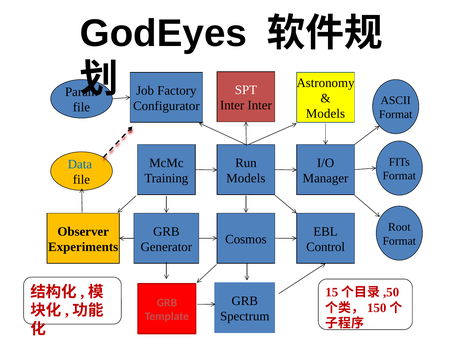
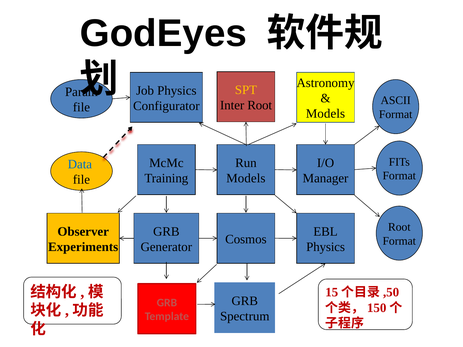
SPT colour: white -> yellow (246, 90)
Job Factory: Factory -> Physics (177, 91)
Inter Inter: Inter -> Root (260, 105)
Control: Control -> Physics (326, 247)
